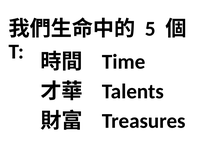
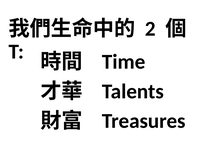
5: 5 -> 2 (150, 29)
